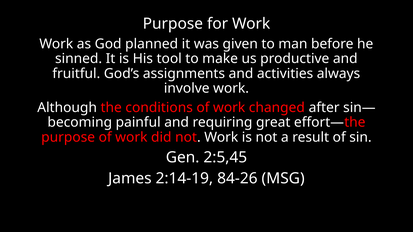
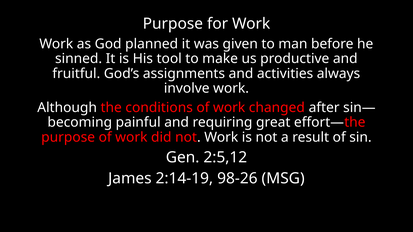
2:5,45: 2:5,45 -> 2:5,12 (225, 158)
84-26: 84-26 -> 98-26 (237, 179)
